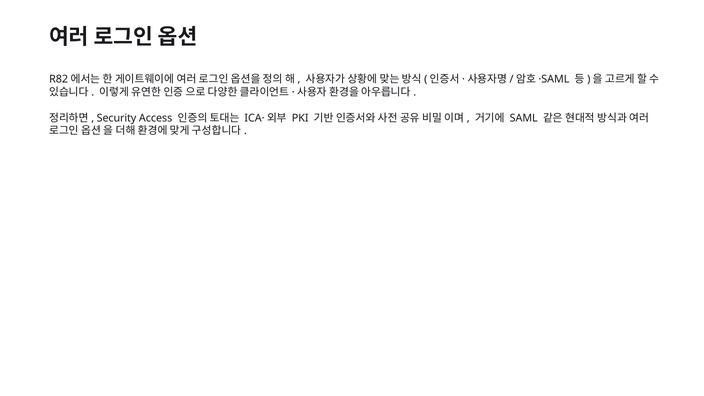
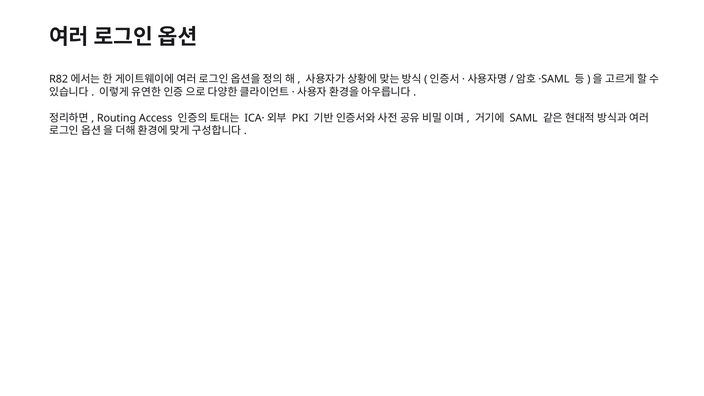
Security: Security -> Routing (117, 118)
